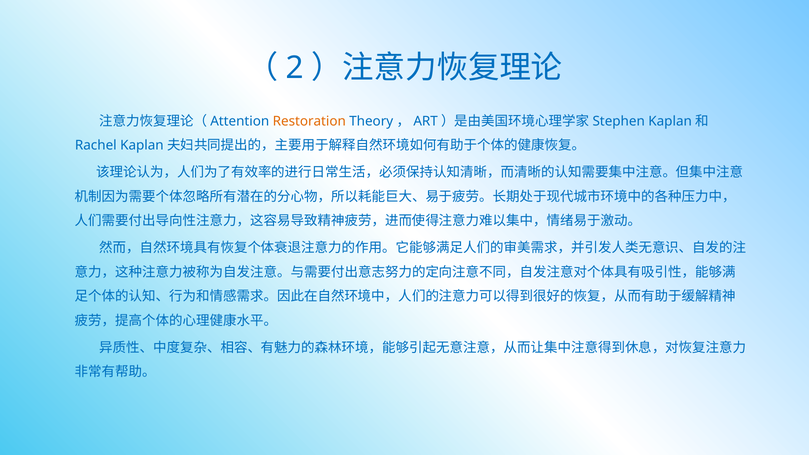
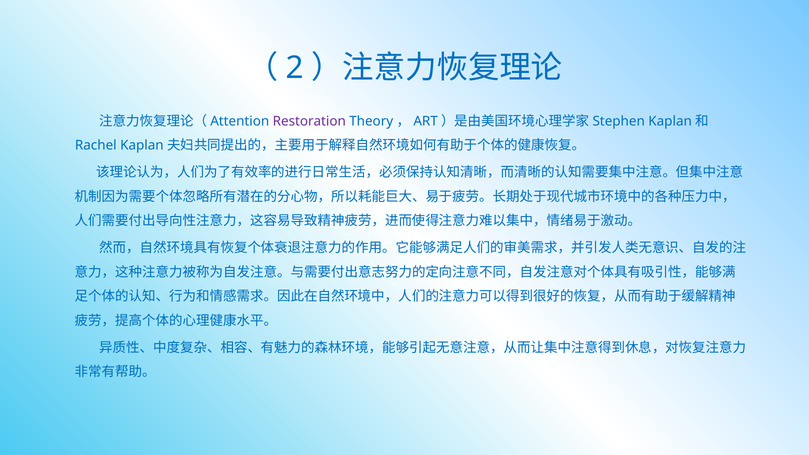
Restoration colour: orange -> purple (309, 121)
